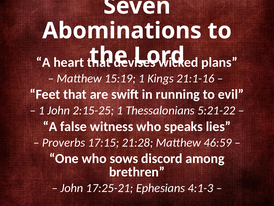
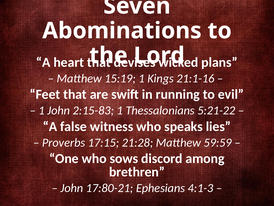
2:15-25: 2:15-25 -> 2:15-83 (93, 110)
46:59: 46:59 -> 59:59 (218, 142)
17:25-21: 17:25-21 -> 17:80-21 (110, 188)
